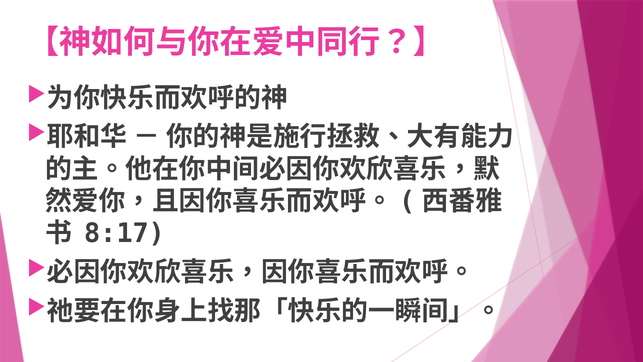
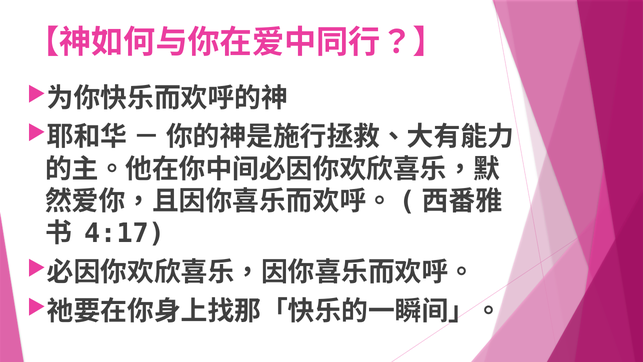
8:17: 8:17 -> 4:17 (125, 233)
